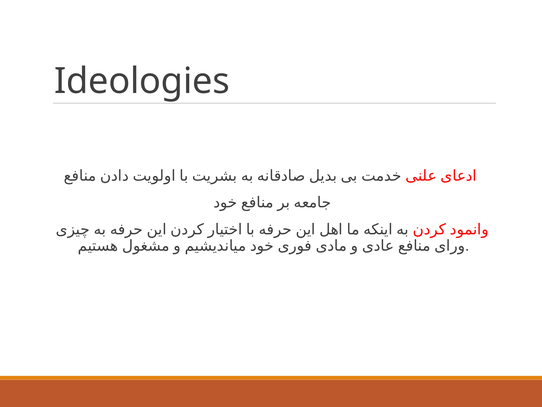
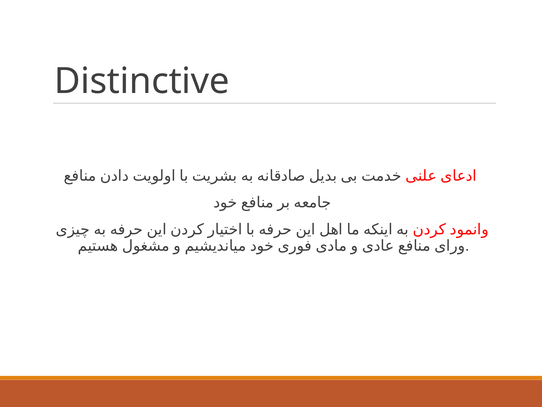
Ideologies: Ideologies -> Distinctive (142, 81)
